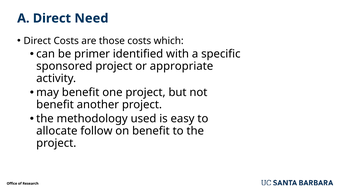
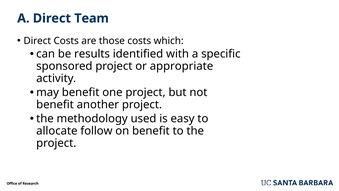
Need: Need -> Team (92, 18)
primer: primer -> results (92, 54)
